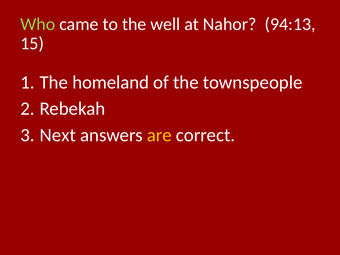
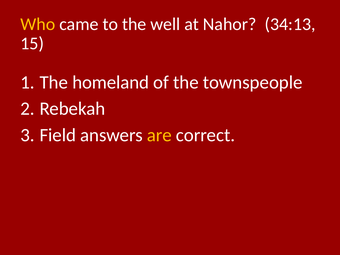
Who colour: light green -> yellow (38, 24)
94:13: 94:13 -> 34:13 (290, 24)
Next: Next -> Field (58, 135)
